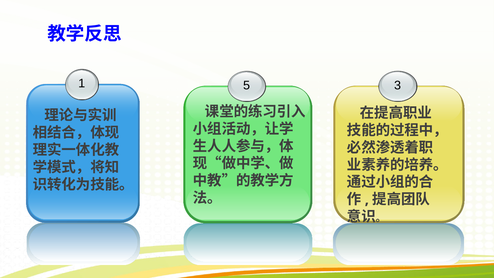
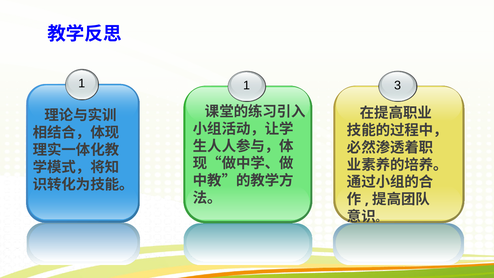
1 5: 5 -> 1 (247, 85)
